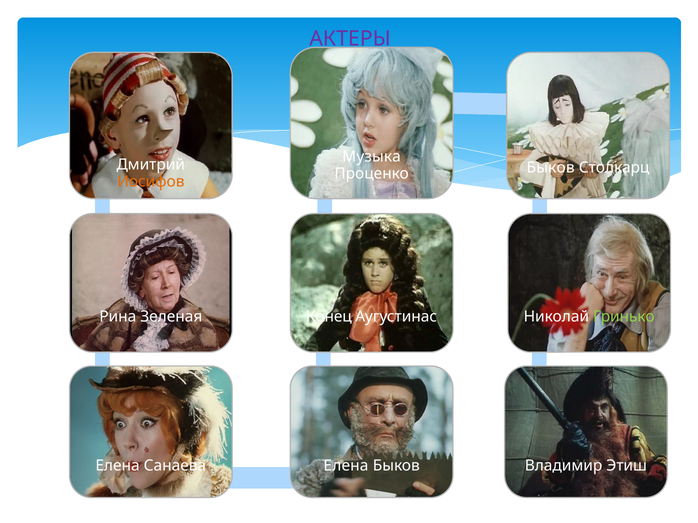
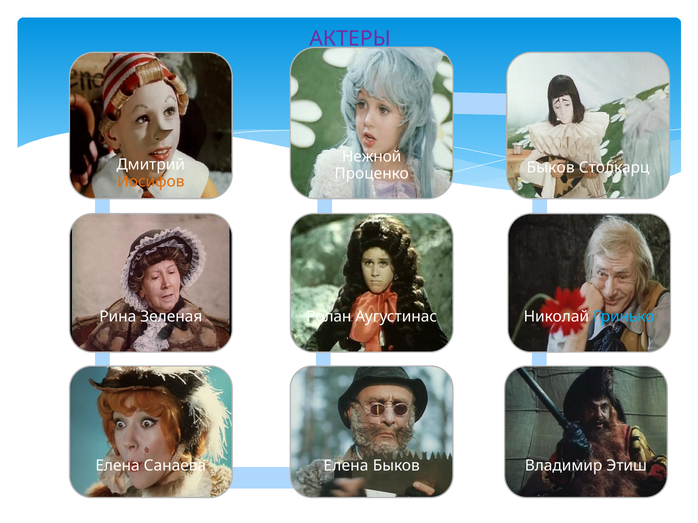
Музыка: Музыка -> Нежной (372, 157)
Конец: Конец -> Ролан (329, 317)
Гринько colour: light green -> light blue (624, 317)
